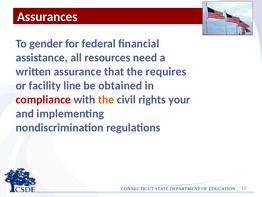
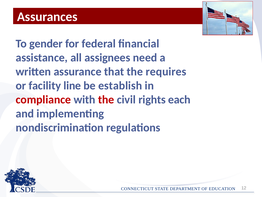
resources: resources -> assignees (107, 57)
obtained: obtained -> establish (120, 85)
the colour: orange -> red (106, 99)
your: your -> each (179, 99)
